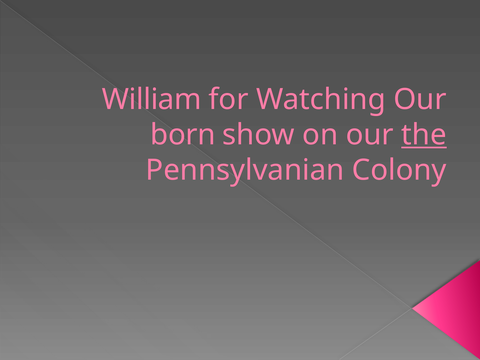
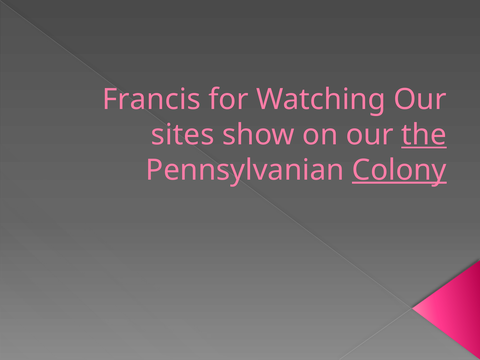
William: William -> Francis (152, 100)
born: born -> sites (183, 135)
Colony underline: none -> present (399, 170)
